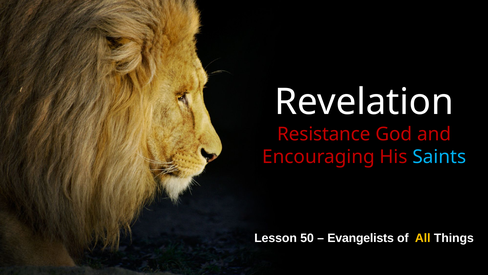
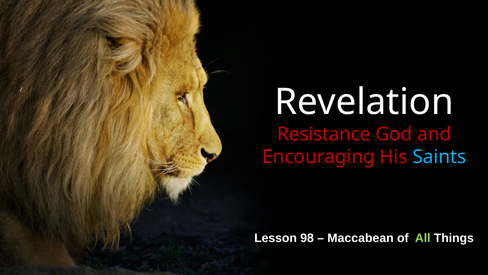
50: 50 -> 98 (307, 238)
Evangelists: Evangelists -> Maccabean (361, 238)
All colour: yellow -> light green (423, 238)
